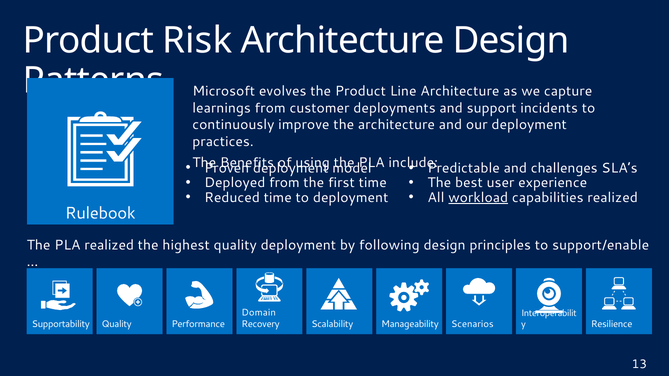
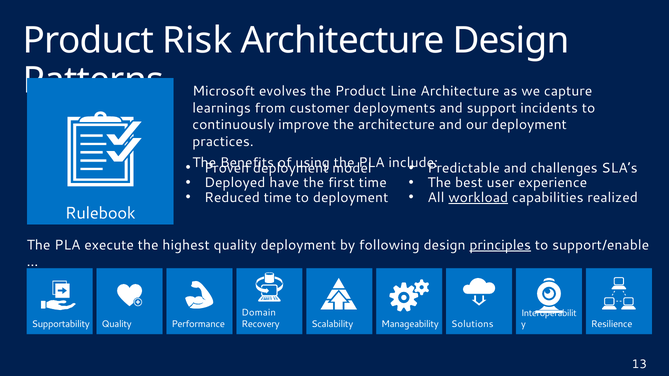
Deployed from: from -> have (284, 183)
PLA realized: realized -> execute (109, 245)
principles underline: none -> present (500, 245)
Scenarios: Scenarios -> Solutions (472, 324)
